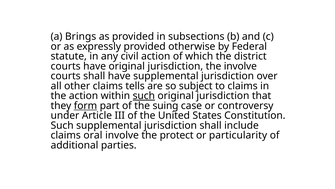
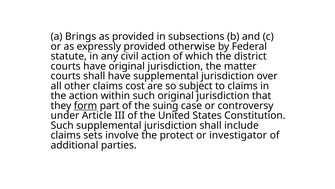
the involve: involve -> matter (240, 66)
tells: tells -> cost (135, 86)
such underline: present -> none (144, 96)
oral: oral -> sets (93, 135)
particularity: particularity -> investigator (238, 135)
